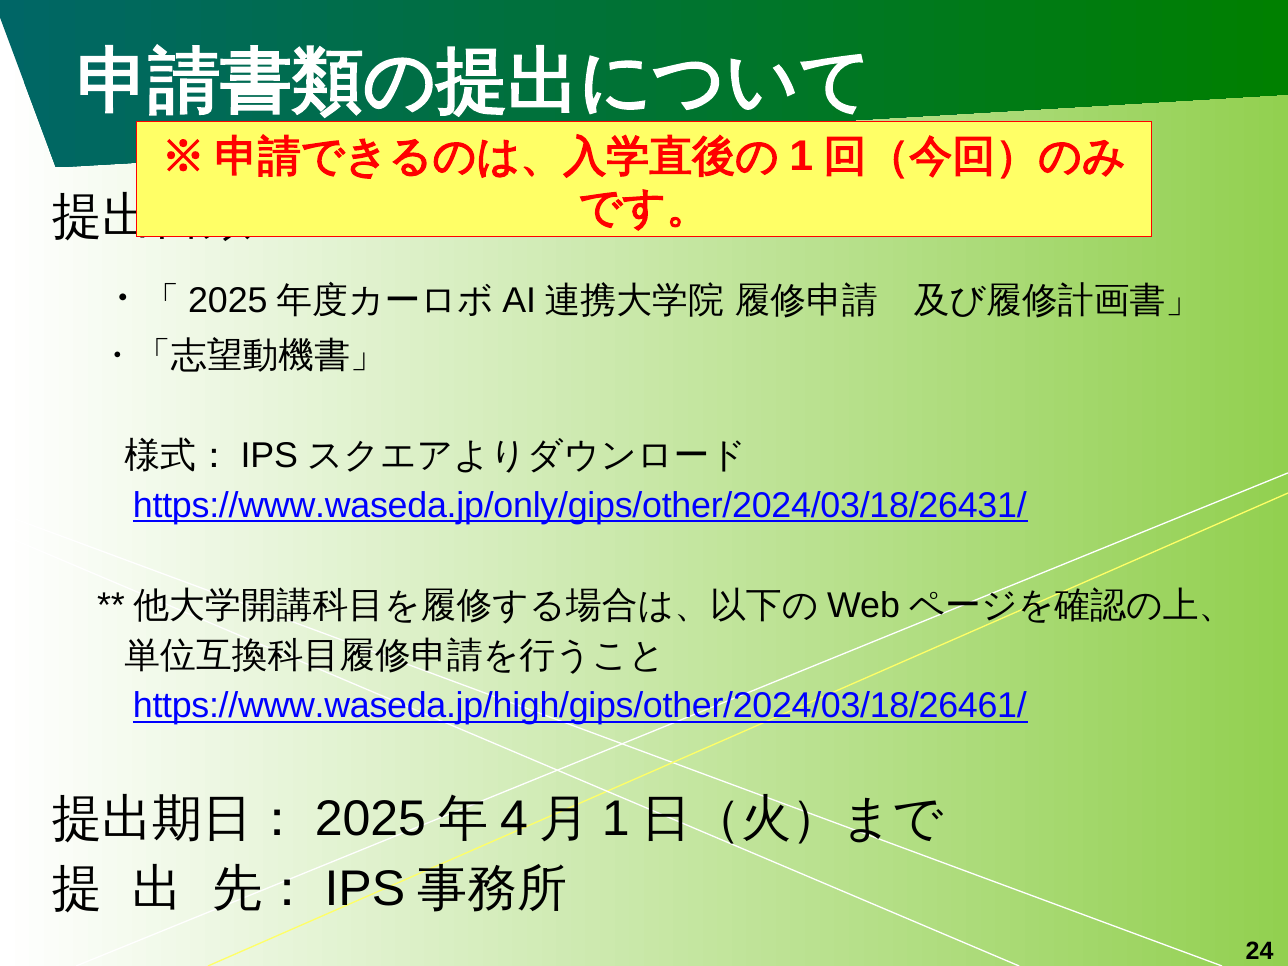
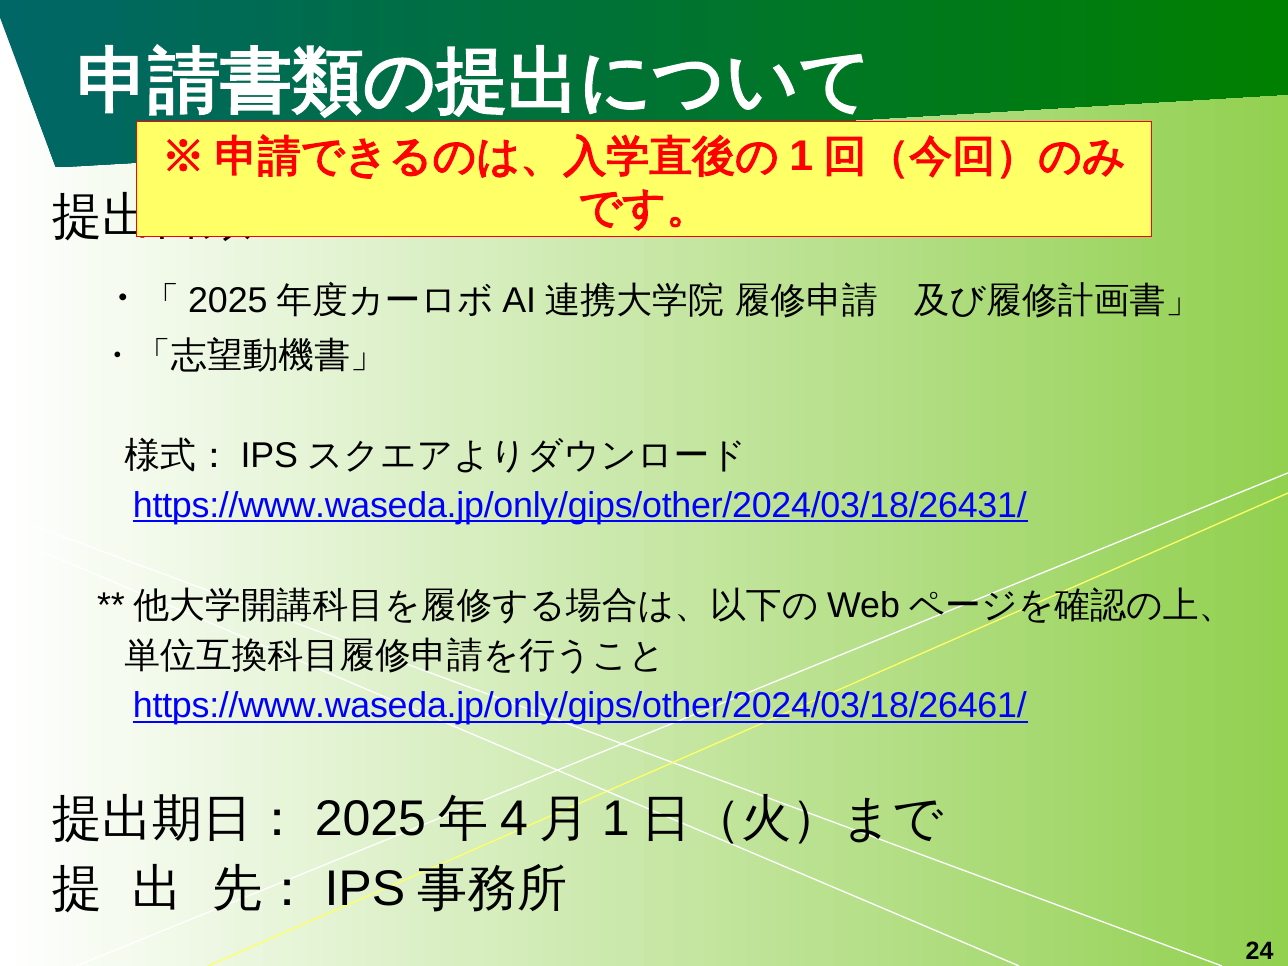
https://www.waseda.jp/high/gips/other/2024/03/18/26461/: https://www.waseda.jp/high/gips/other/2024/03/18/26461/ -> https://www.waseda.jp/only/gips/other/2024/03/18/26461/ (580, 706)
